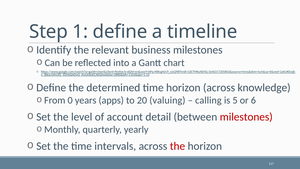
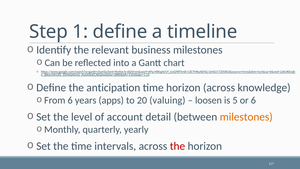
determined: determined -> anticipation (113, 87)
From 0: 0 -> 6 (70, 100)
calling: calling -> loosen (208, 100)
milestones colour: red -> orange (246, 117)
